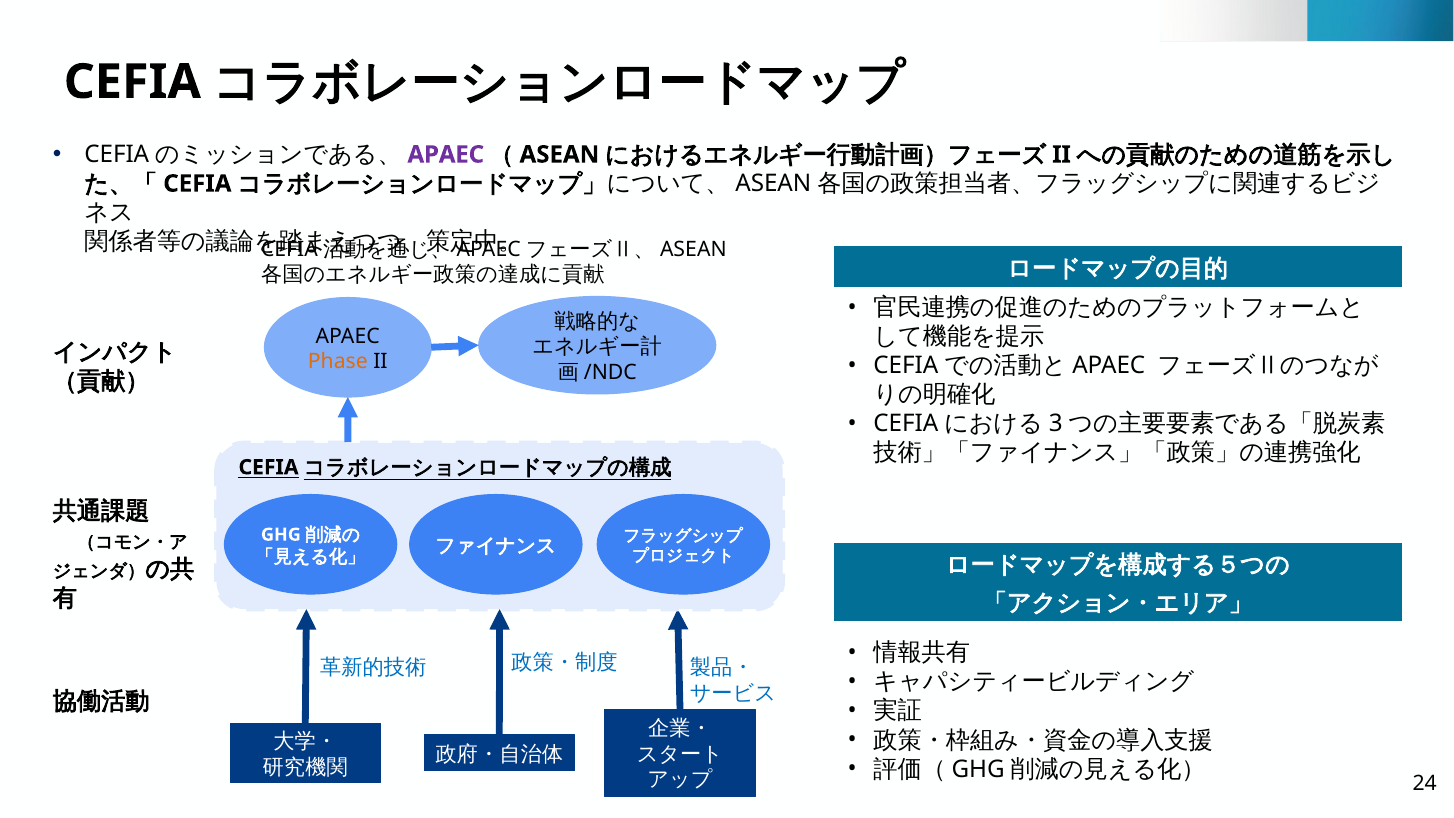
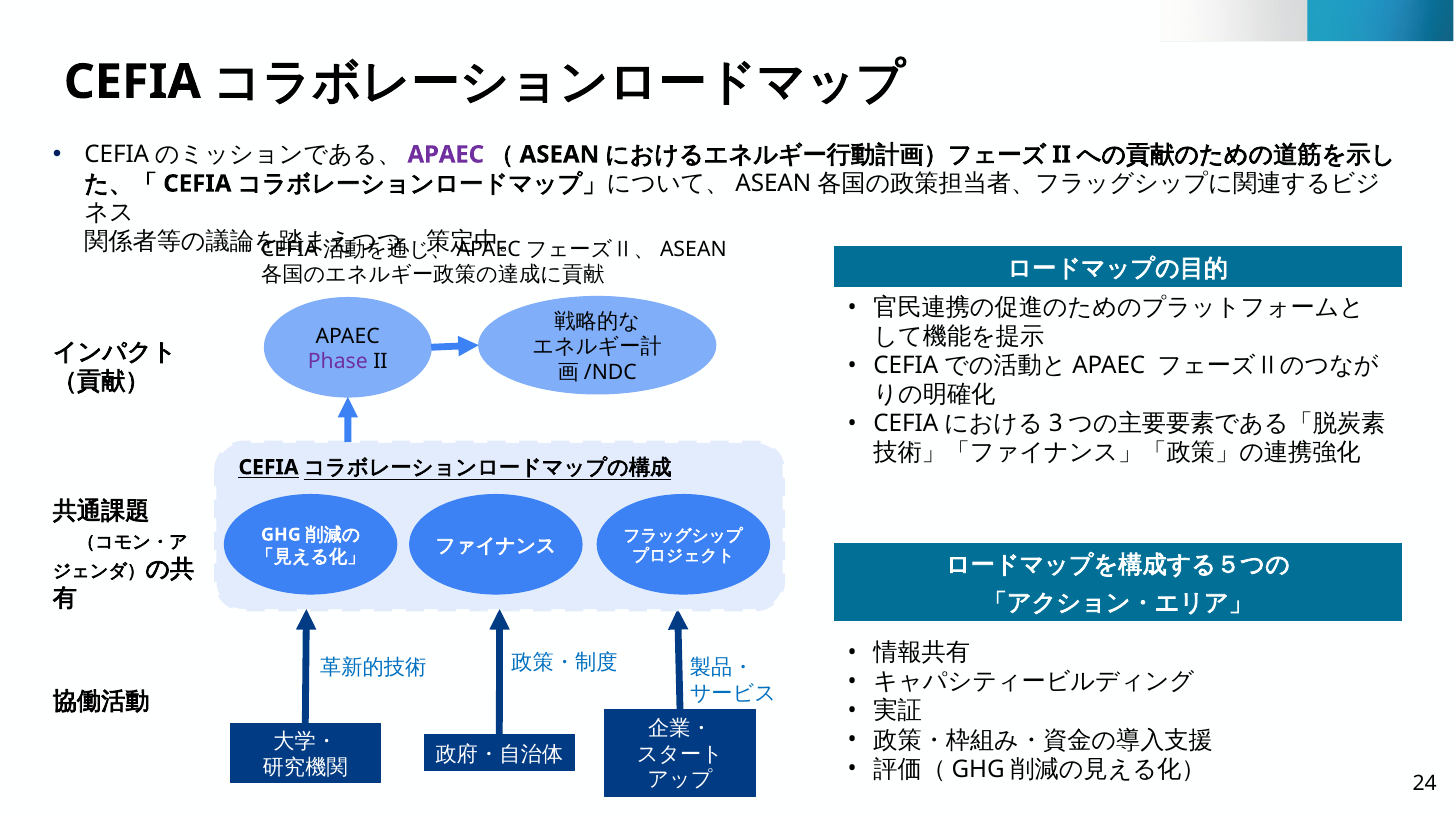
Phase colour: orange -> purple (338, 361)
